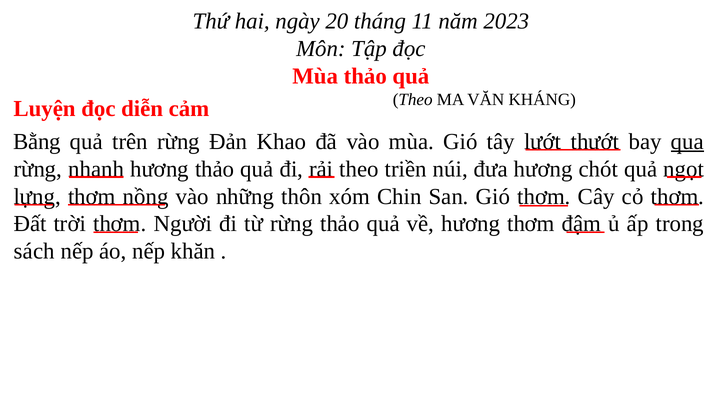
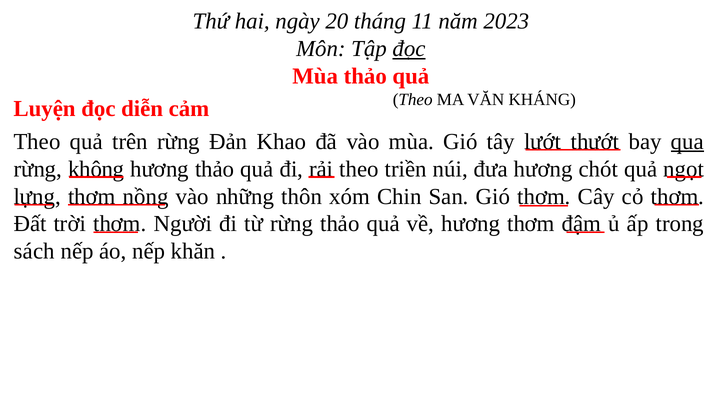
đọc underline: none -> present (409, 49)
Bằng: Bằng -> Theo (37, 141)
nhanh: nhanh -> không (96, 169)
